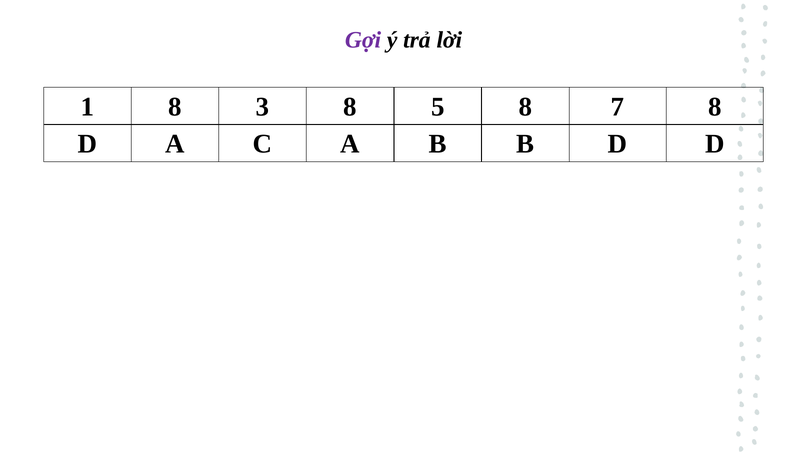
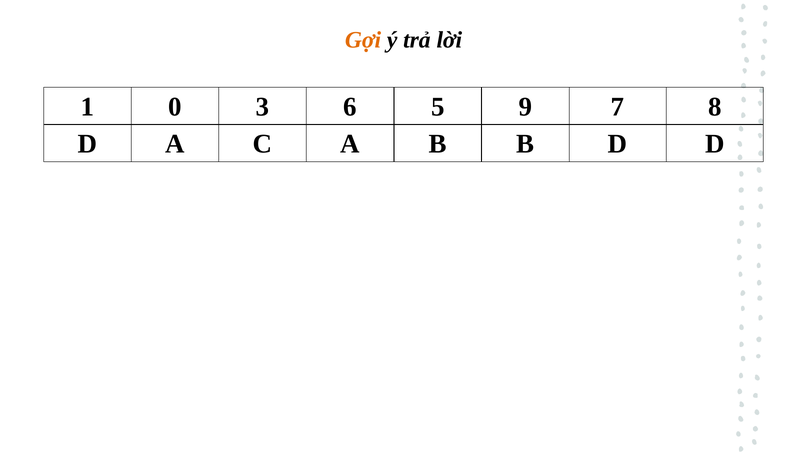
Gợi colour: purple -> orange (363, 40)
1 8: 8 -> 0 (175, 107)
3 8: 8 -> 6 (350, 107)
5 8: 8 -> 9 (525, 107)
